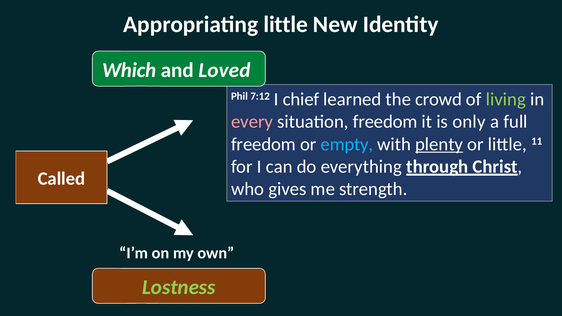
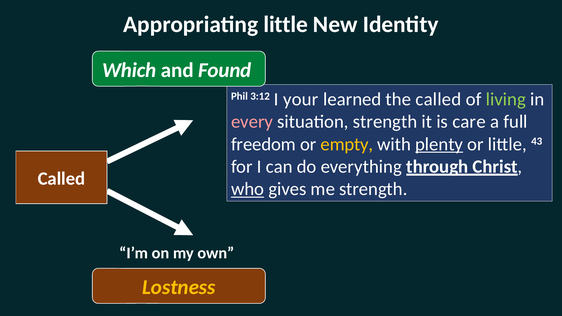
Loved: Loved -> Found (225, 70)
7:12: 7:12 -> 3:12 (260, 96)
chief: chief -> your (301, 99)
the crowd: crowd -> called (438, 99)
situation freedom: freedom -> strength (385, 122)
only: only -> care (469, 122)
empty colour: light blue -> yellow (347, 144)
11: 11 -> 43 (537, 141)
who underline: none -> present (248, 189)
Lostness colour: light green -> yellow (179, 287)
